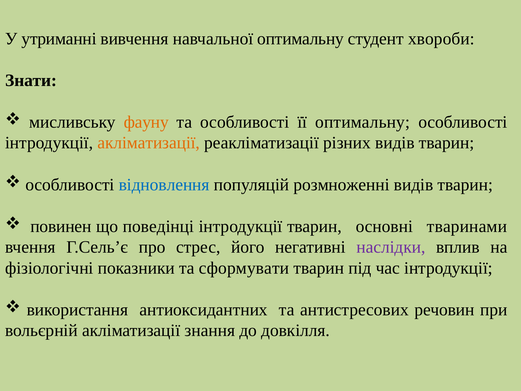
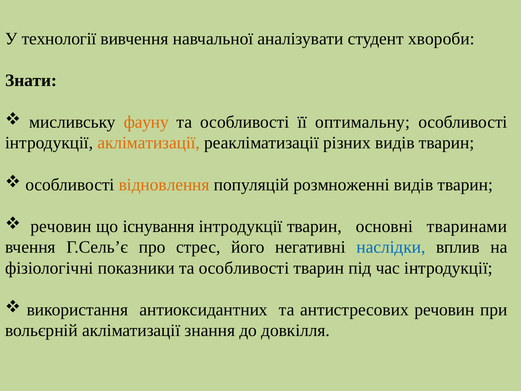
утриманні: утриманні -> технології (59, 39)
навчальної оптимальну: оптимальну -> аналізувати (301, 39)
відновлення colour: blue -> orange (164, 184)
повинен: повинен -> речовин (61, 226)
поведінці: поведінці -> існування (159, 226)
наслідки colour: purple -> blue (391, 247)
показники та сформувати: сформувати -> особливості (244, 268)
